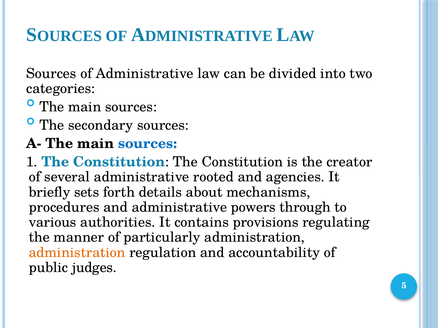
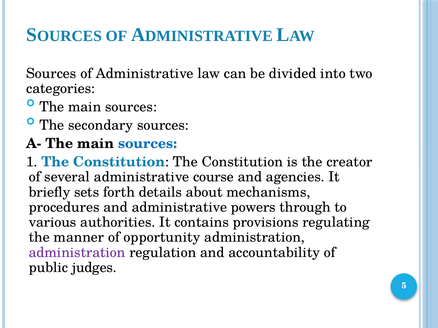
rooted: rooted -> course (214, 177)
particularly: particularly -> opportunity (162, 238)
administration colour: orange -> purple (77, 253)
